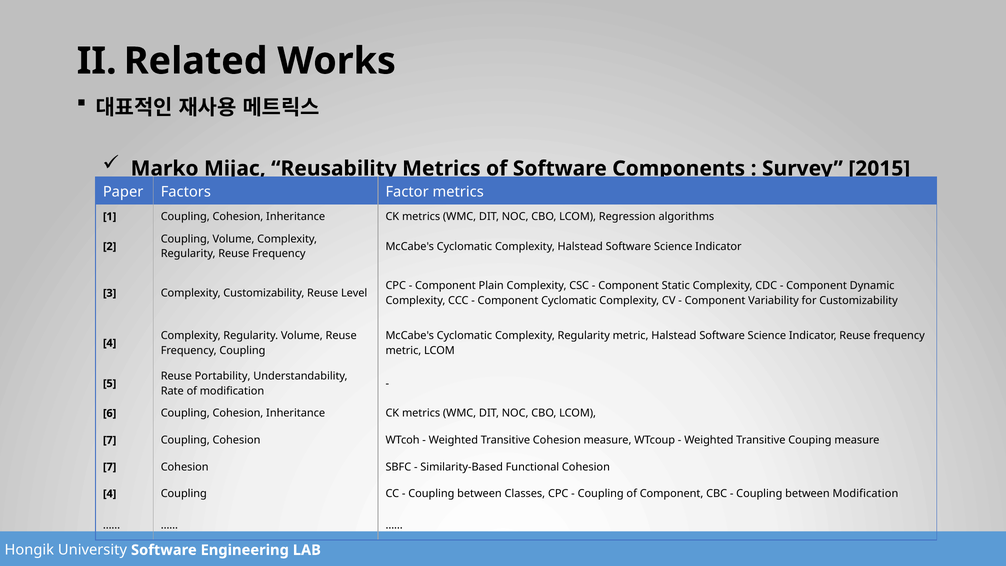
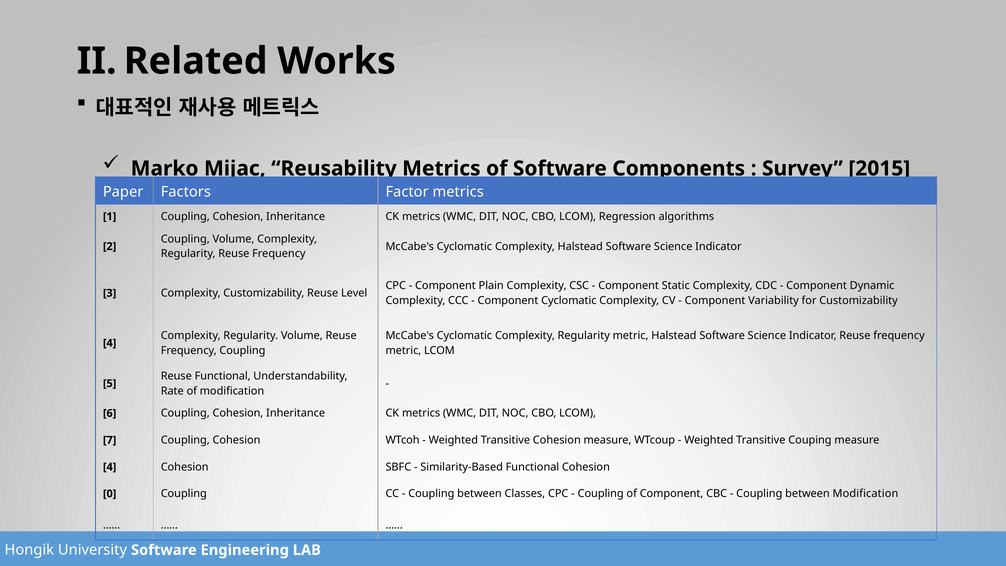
Reuse Portability: Portability -> Functional (223, 376)
7: 7 -> 4 (110, 467)
4: 4 -> 0 (110, 494)
